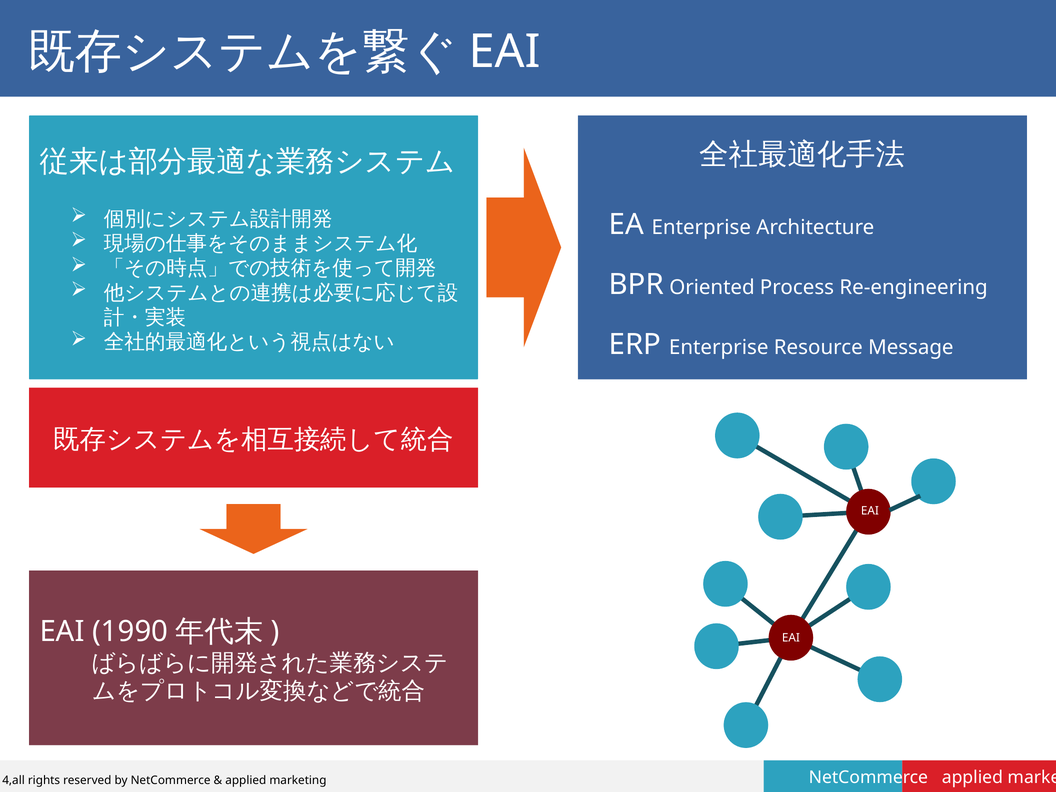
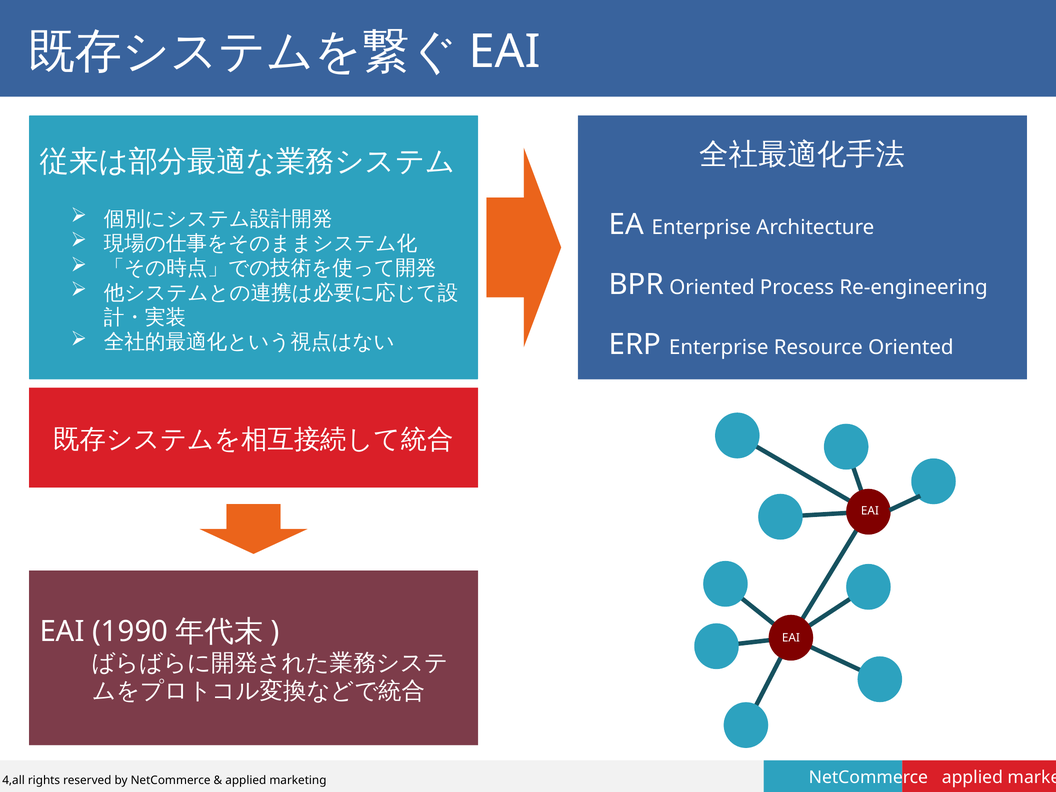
Resource Message: Message -> Oriented (911, 347)
